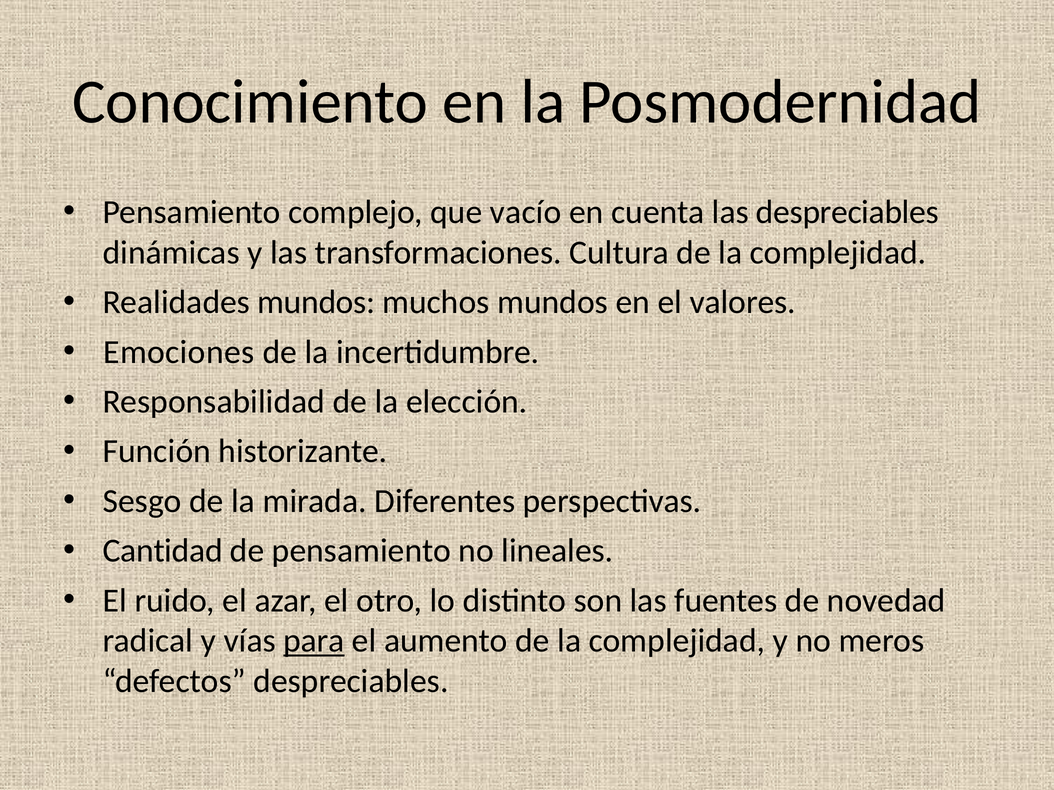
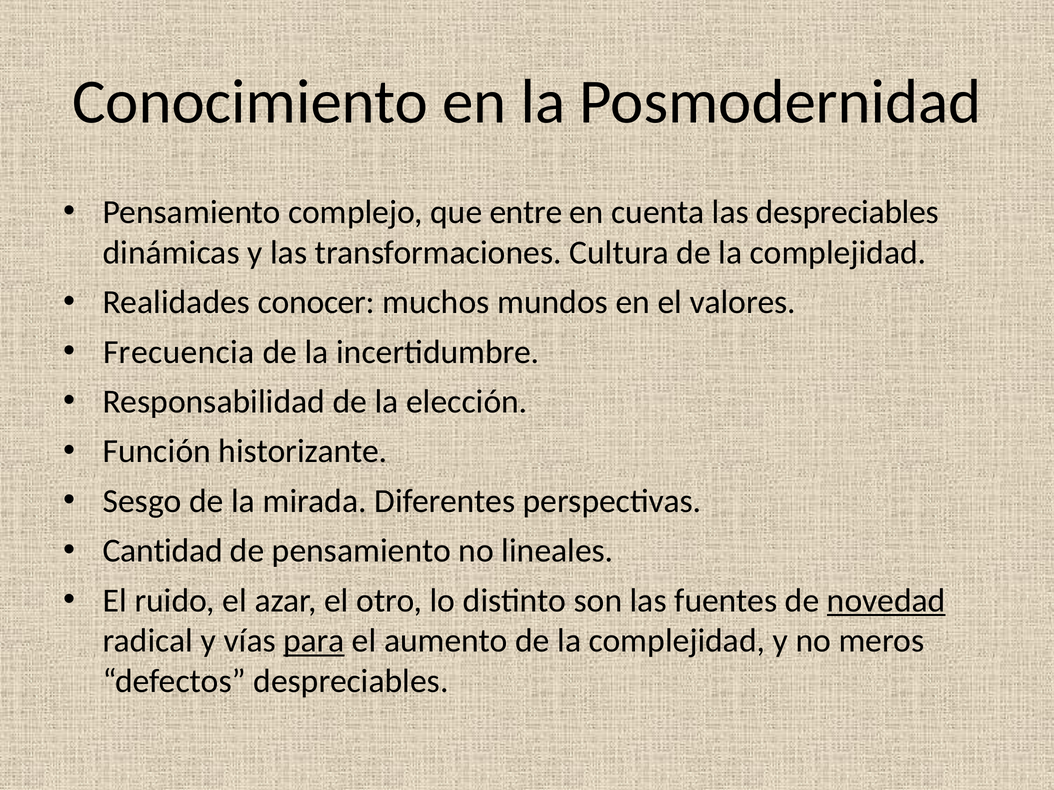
vacío: vacío -> entre (526, 212)
Realidades mundos: mundos -> conocer (316, 302)
Emociones: Emociones -> Frecuencia (179, 352)
novedad underline: none -> present (886, 601)
